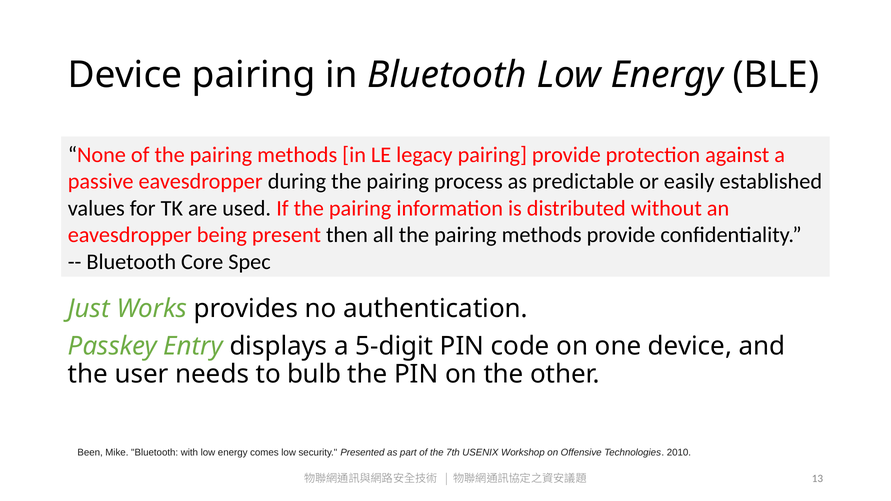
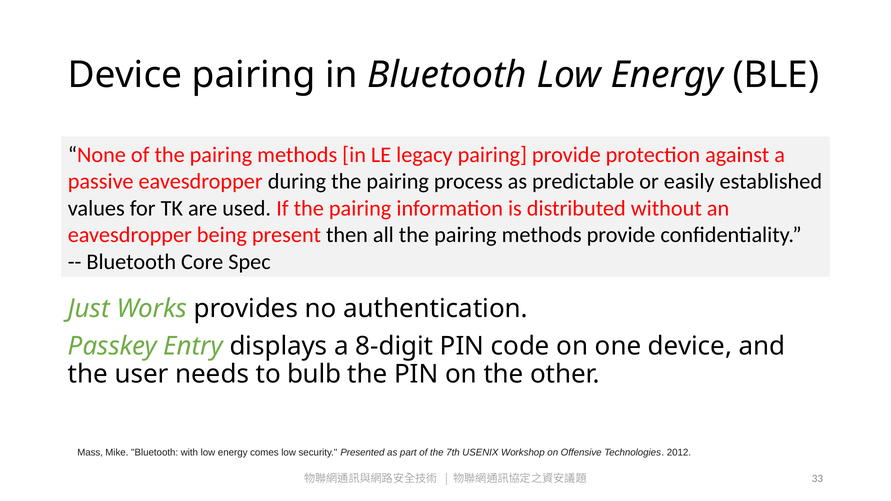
5-digit: 5-digit -> 8-digit (394, 346)
Been: Been -> Mass (90, 453)
2010: 2010 -> 2012 (679, 453)
13: 13 -> 33 (817, 479)
